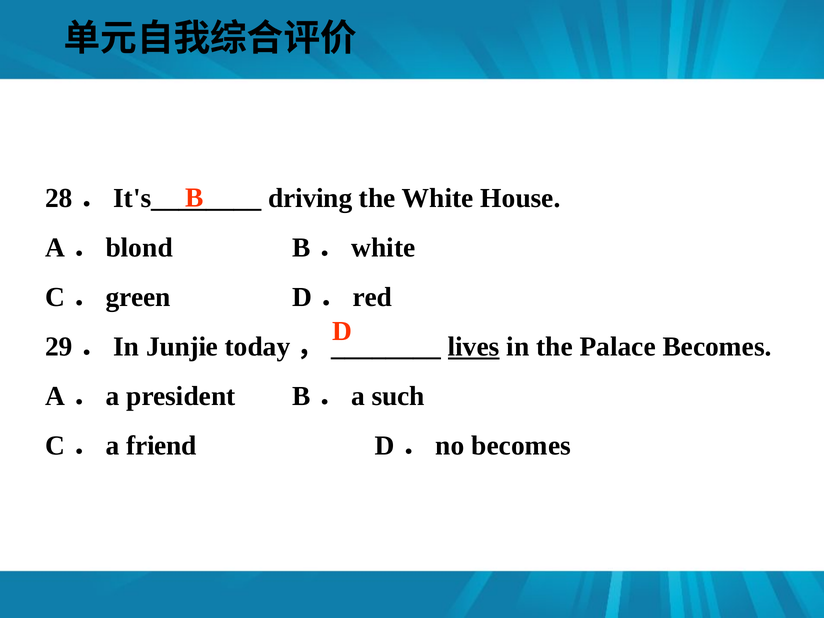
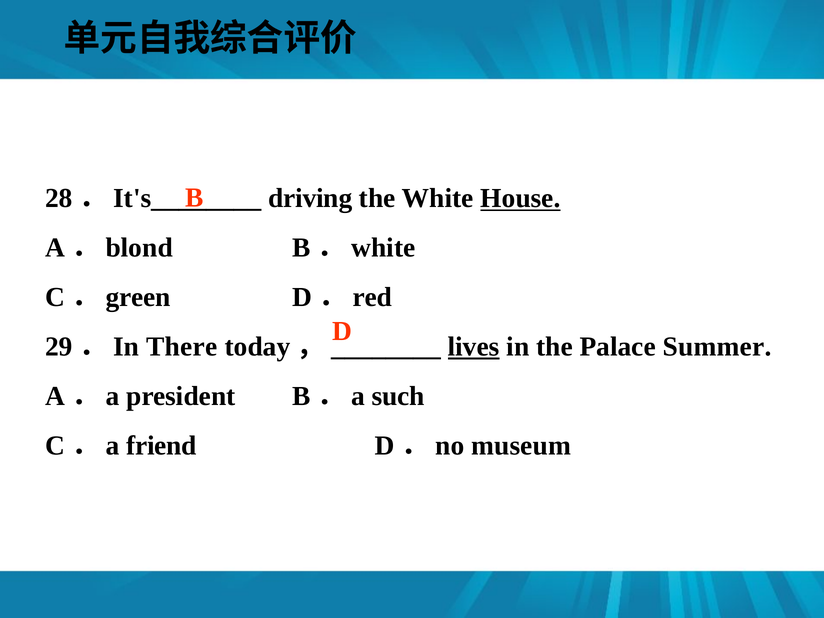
House underline: none -> present (520, 198)
Junjie: Junjie -> There (182, 347)
Palace Becomes: Becomes -> Summer (717, 347)
D．no becomes: becomes -> museum (521, 446)
